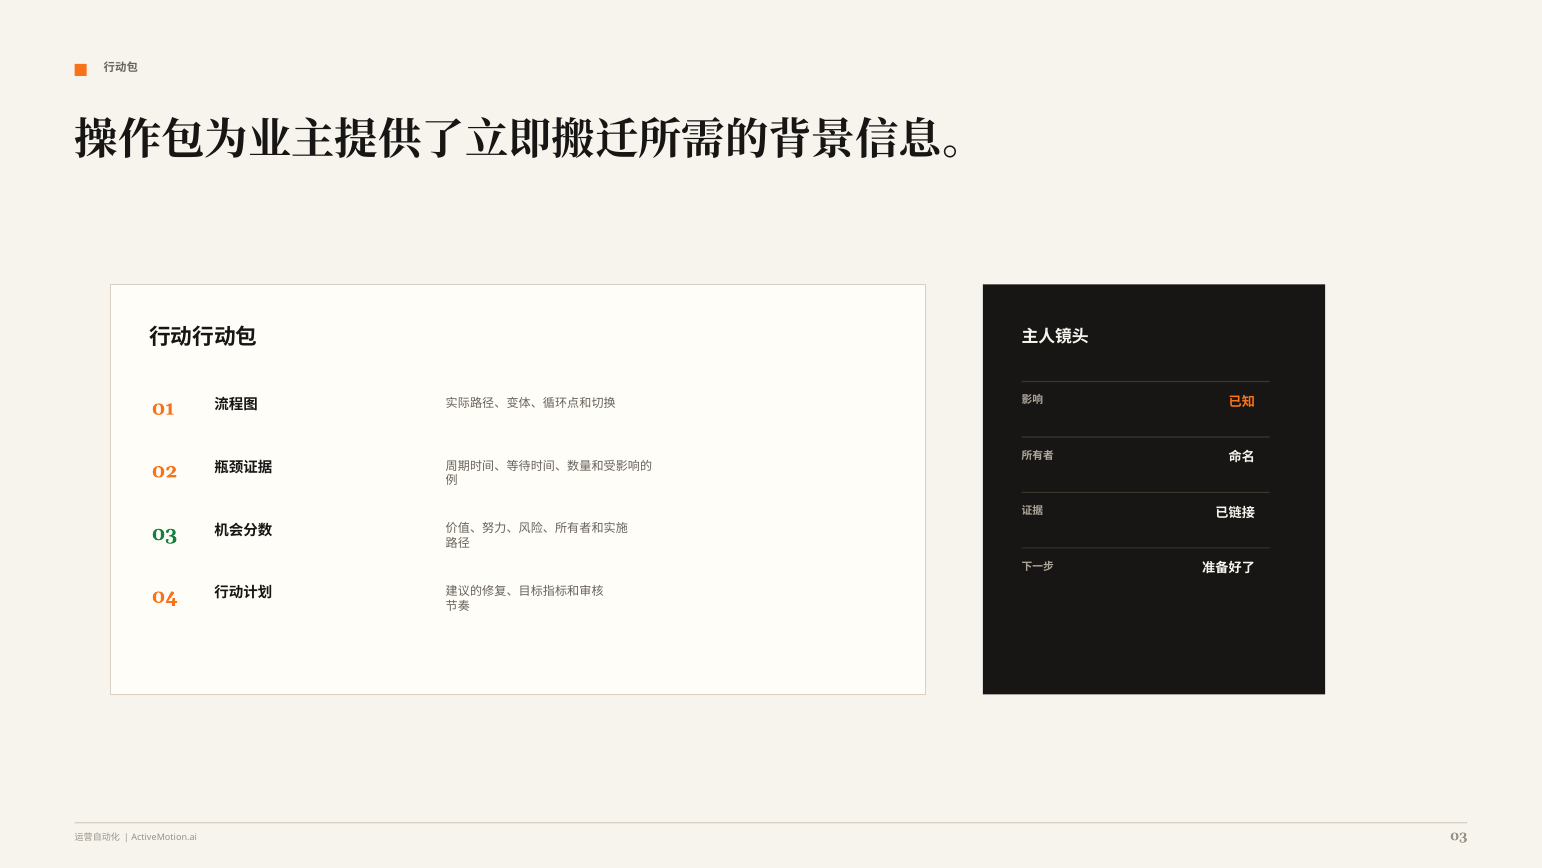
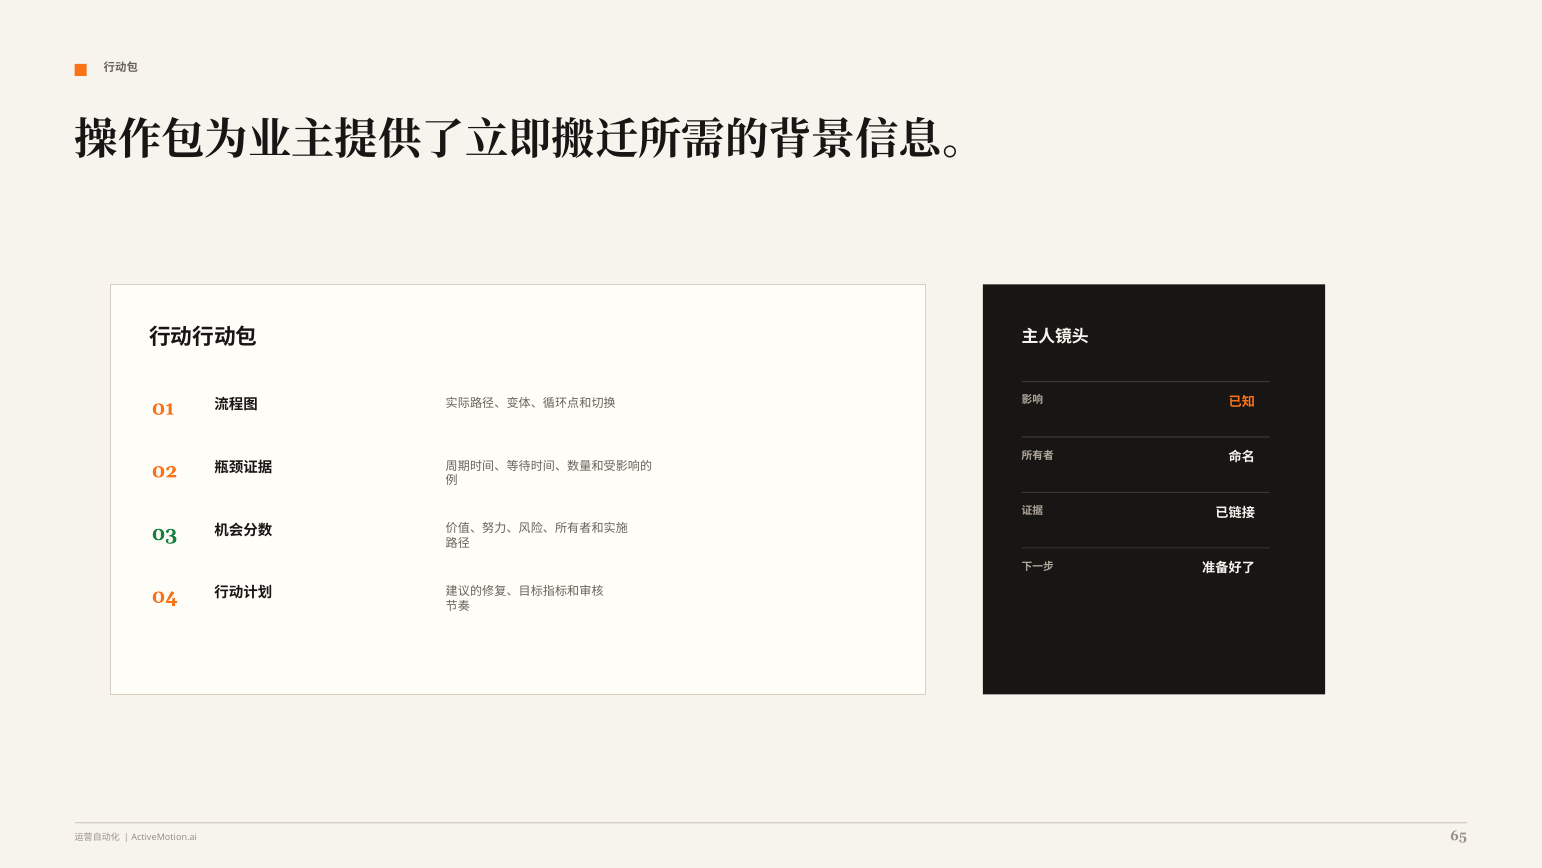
ActiveMotion.ai 03: 03 -> 65 (1459, 835)
